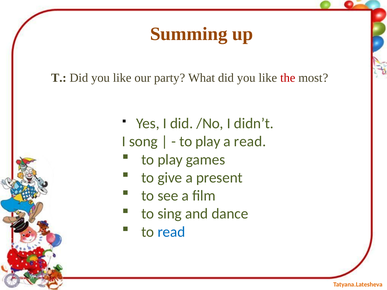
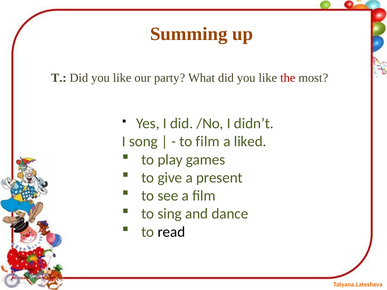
play: play -> film (208, 142)
a read: read -> liked (250, 142)
read colour: blue -> black (171, 232)
